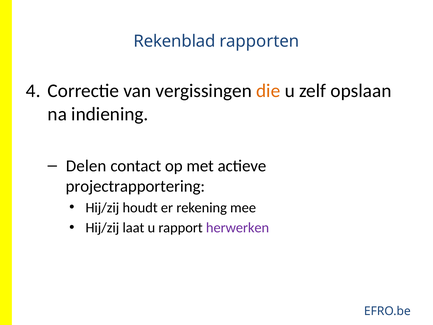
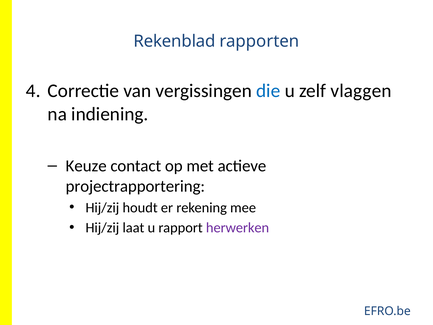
die colour: orange -> blue (268, 91)
opslaan: opslaan -> vlaggen (361, 91)
Delen: Delen -> Keuze (86, 166)
